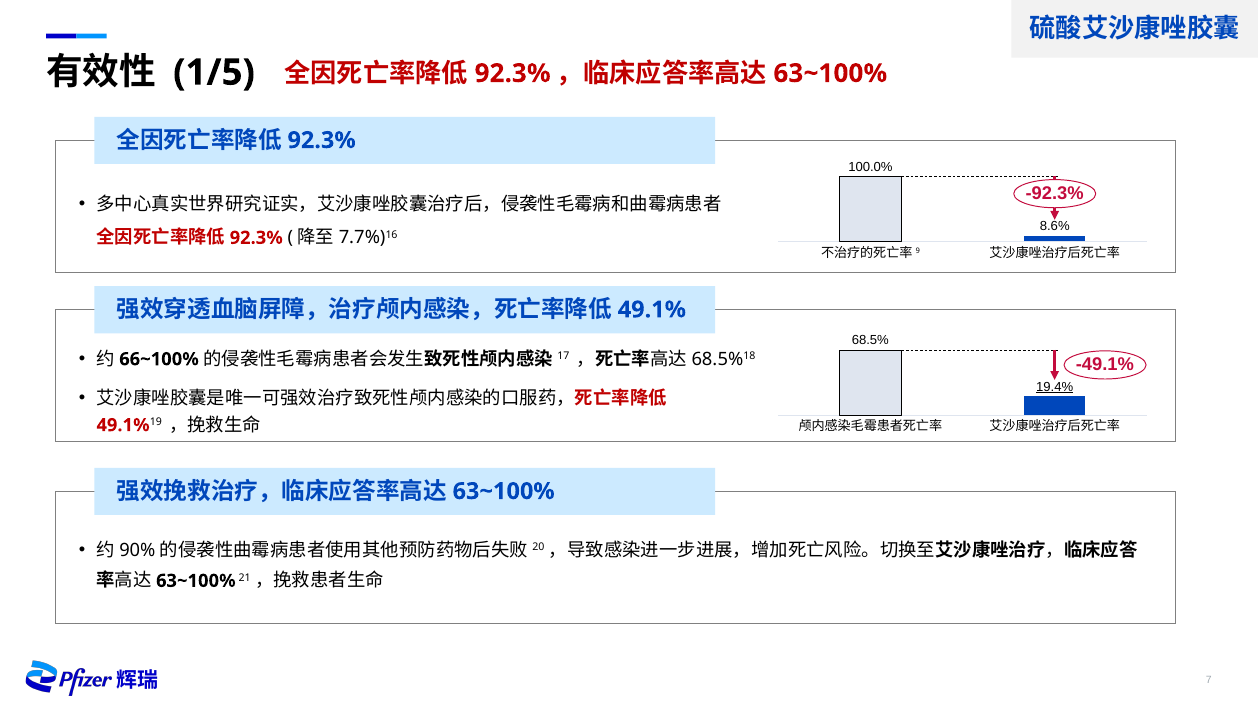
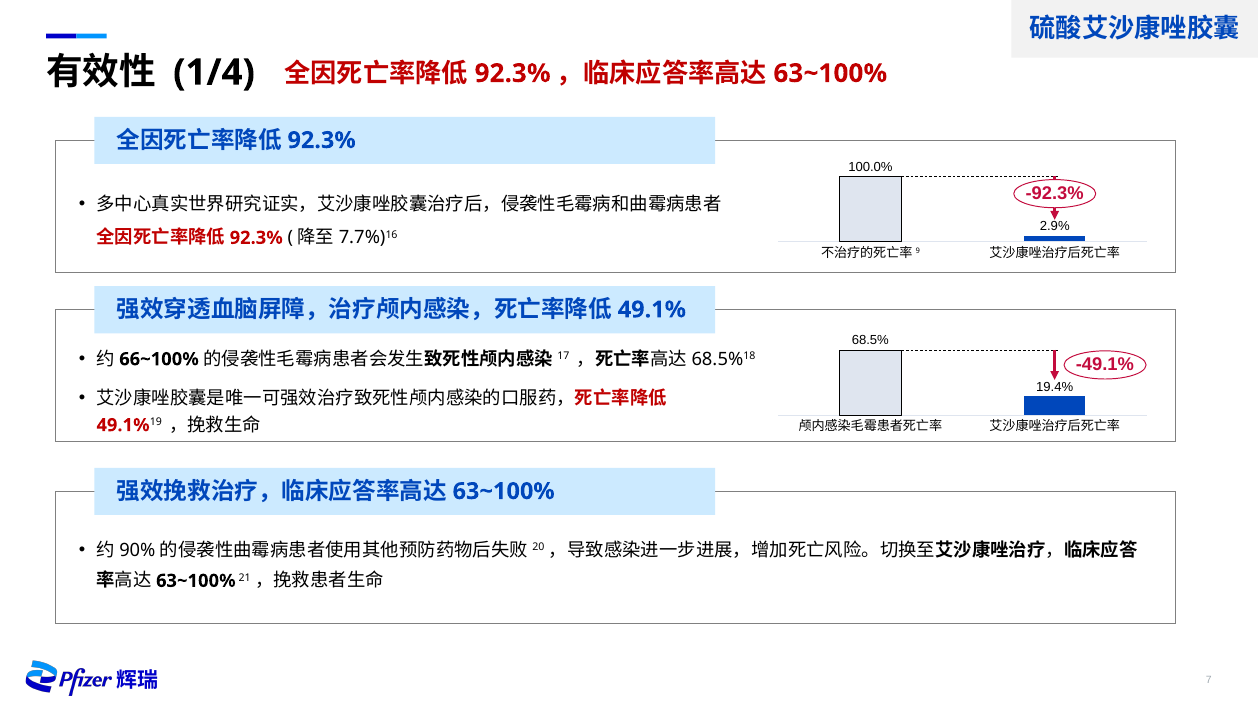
1/5: 1/5 -> 1/4 (214, 73)
8.6%: 8.6% -> 2.9% (1055, 227)
19.4% underline: present -> none (1055, 387)
